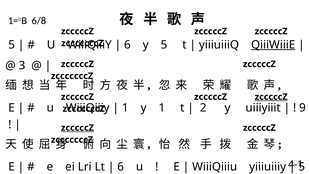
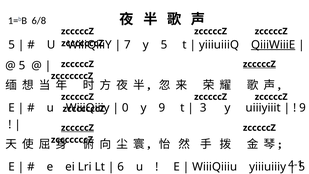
6: 6 -> 7 (127, 45)
3: 3 -> 5 (22, 66)
zcccccZ underline: none -> present (259, 64)
zcccccZ underline: present -> none (271, 97)
1: 1 -> 0 (125, 108)
y 1: 1 -> 9 (162, 108)
2: 2 -> 3 (203, 108)
